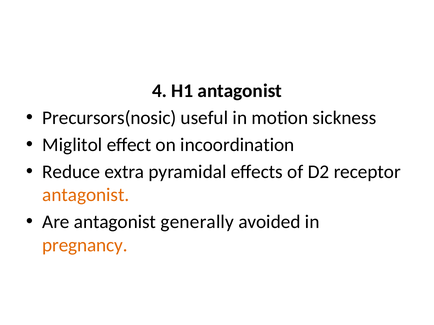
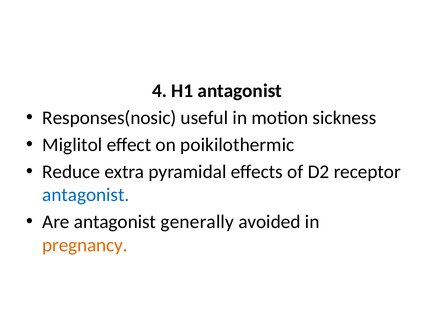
Precursors(nosic: Precursors(nosic -> Responses(nosic (109, 118)
incoordination: incoordination -> poikilothermic (237, 145)
antagonist colour: orange -> blue (86, 195)
